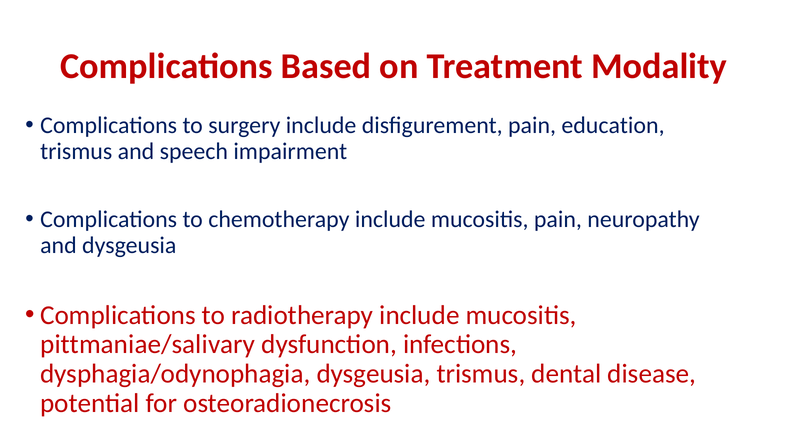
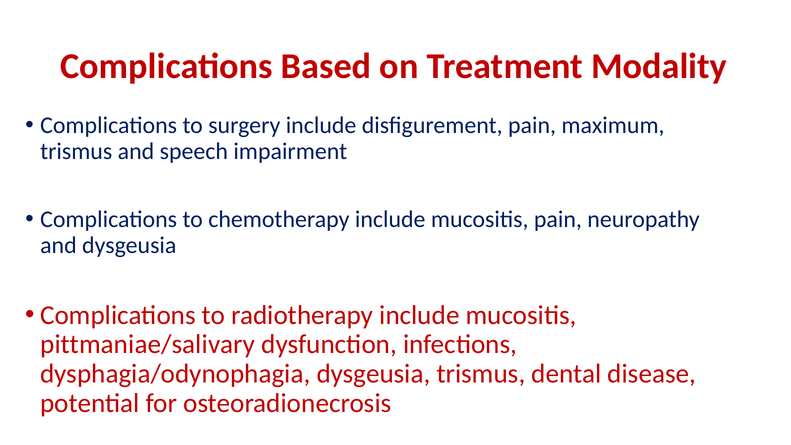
education: education -> maximum (613, 125)
